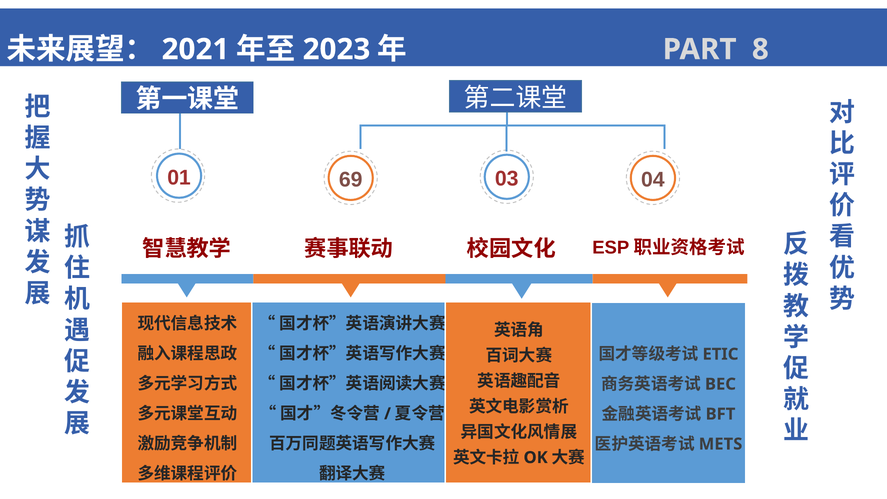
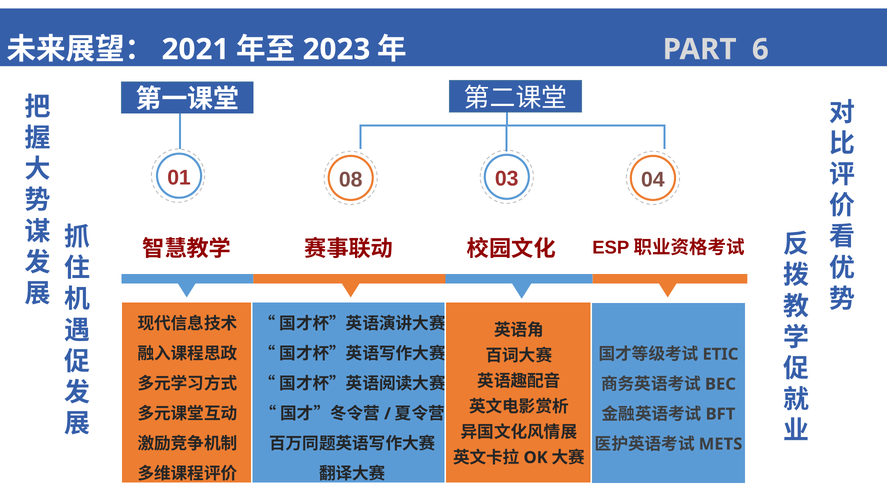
8: 8 -> 6 (760, 49)
69: 69 -> 08 (351, 180)
